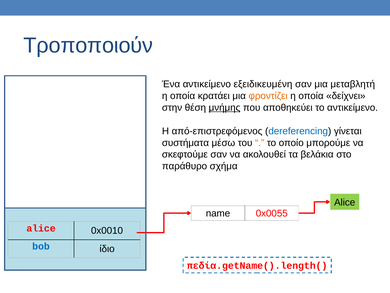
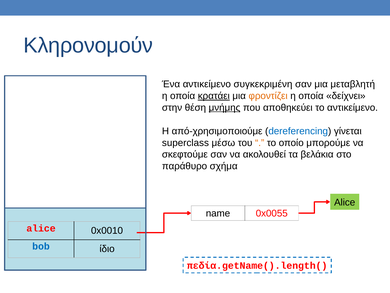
Τροποποιούν: Τροποποιούν -> Κληρονομούν (88, 45)
εξειδικευμένη: εξειδικευμένη -> συγκεκριμένη (263, 84)
κρατάει underline: none -> present (214, 96)
από-επιστρεφόμενος: από-επιστρεφόμενος -> από-χρησιμοποιούμε (217, 131)
συστήματα: συστήματα -> superclass (185, 143)
